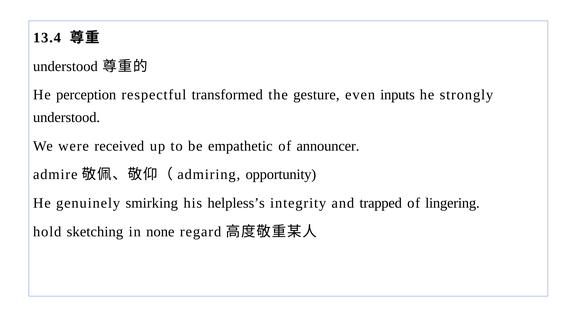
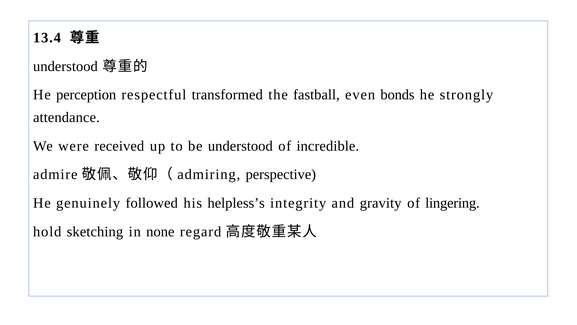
gesture: gesture -> fastball (316, 95)
inputs: inputs -> bonds (398, 95)
understood: understood -> attendance (66, 117)
be empathetic: empathetic -> understood (240, 146)
announcer: announcer -> incredible (328, 146)
opportunity: opportunity -> perspective (281, 174)
smirking: smirking -> followed (152, 203)
trapped: trapped -> gravity (381, 203)
